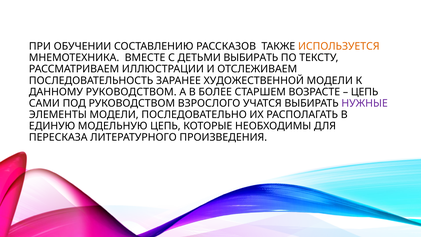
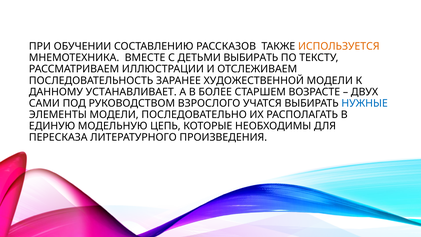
ДАННОМУ РУКОВОДСТВОМ: РУКОВОДСТВОМ -> УСТАНАВЛИВАЕТ (131, 92)
ЦЕПЬ: ЦЕПЬ -> ДВУХ (365, 92)
НУЖНЫЕ colour: purple -> blue (365, 103)
